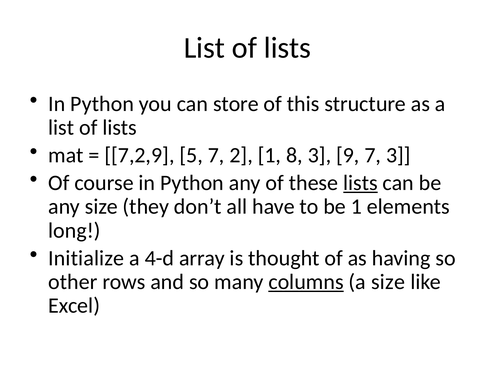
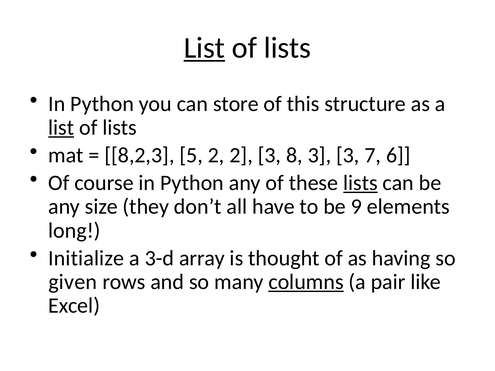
List underline: none -> present (204, 48)
list underline: none -> present (61, 128)
7,2,9: 7,2,9 -> 8,2,3 (139, 155)
5 7: 7 -> 2 (216, 155)
2 1: 1 -> 3 (269, 155)
3 9: 9 -> 3 (348, 155)
7 3: 3 -> 6 (398, 155)
be 1: 1 -> 9 (356, 207)
4-d: 4-d -> 3-d (159, 258)
other: other -> given (73, 282)
a size: size -> pair (388, 282)
